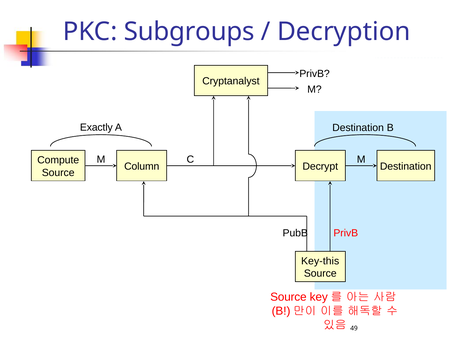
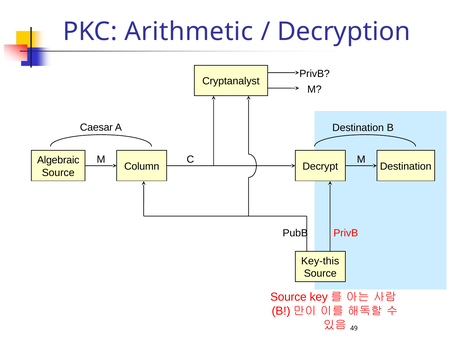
Subgroups: Subgroups -> Arithmetic (189, 32)
Exactly: Exactly -> Caesar (96, 128)
Compute: Compute -> Algebraic (58, 160)
